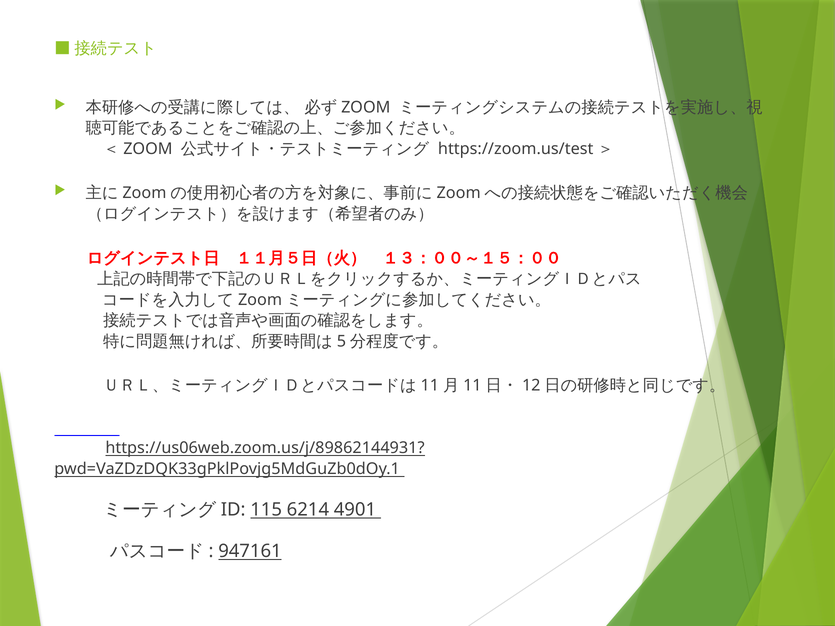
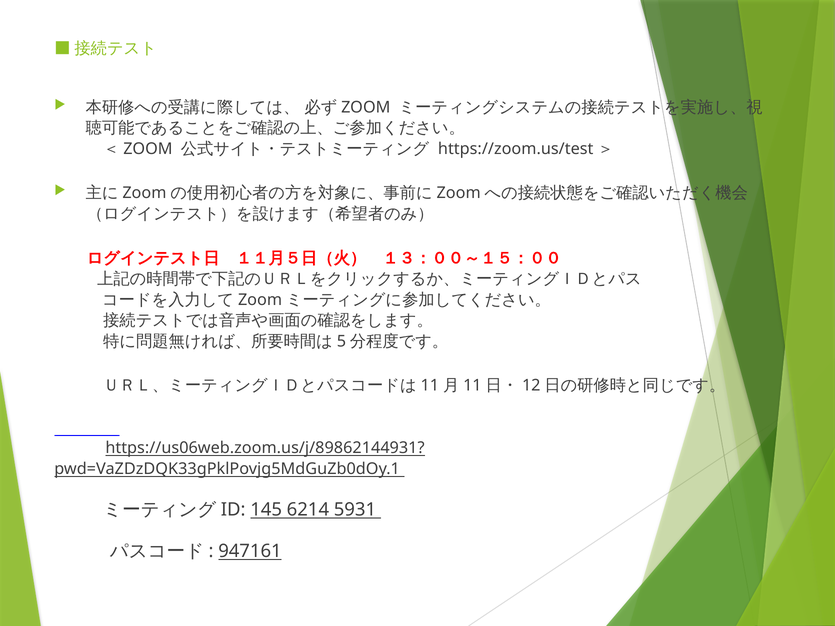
115: 115 -> 145 (266, 510)
4901: 4901 -> 5931 (355, 510)
